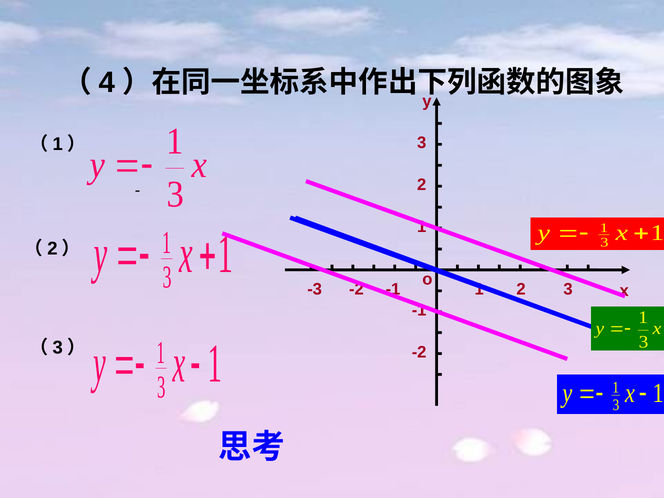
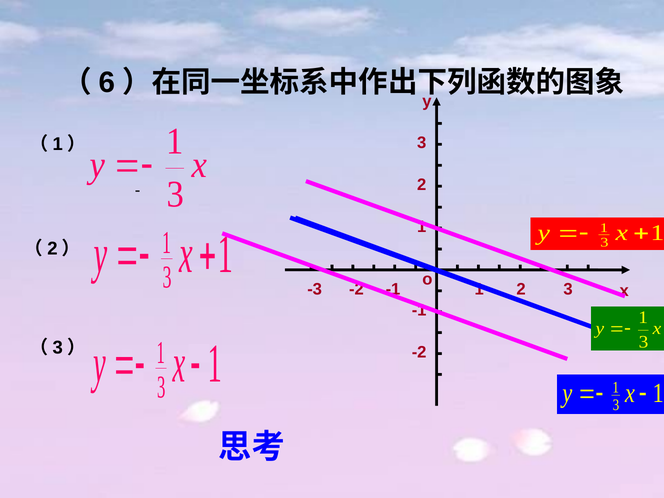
4: 4 -> 6 (107, 83)
